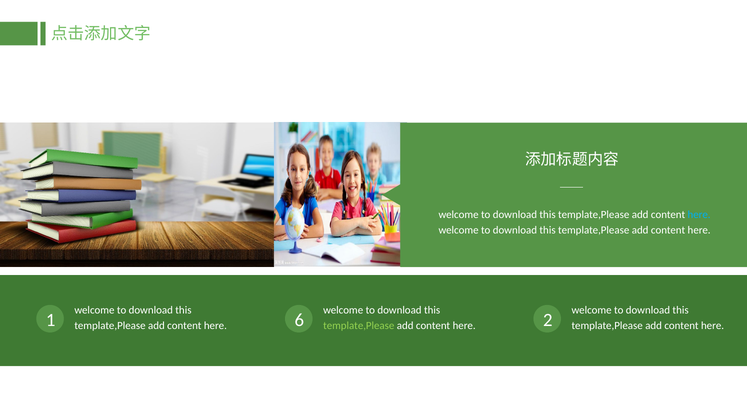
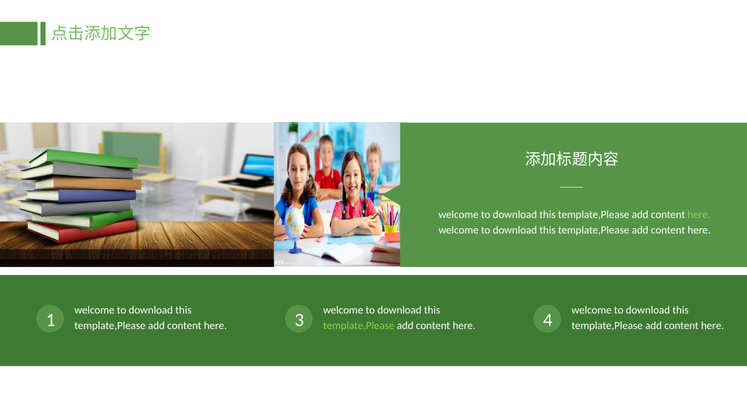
here colour: light blue -> light green (699, 215)
6: 6 -> 3 (299, 320)
2: 2 -> 4 (548, 320)
